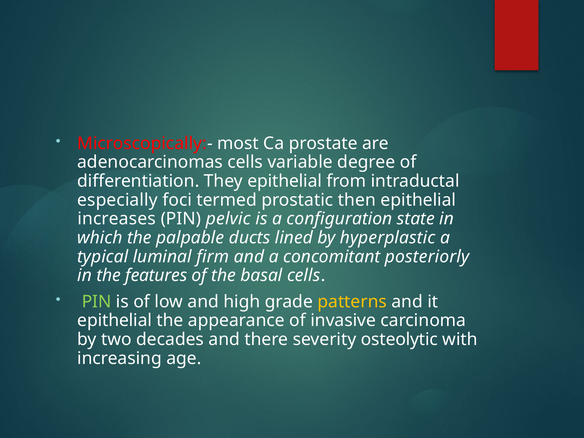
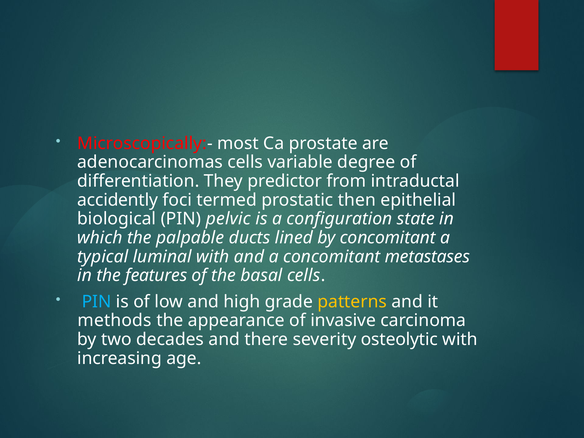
They epithelial: epithelial -> predictor (285, 181)
especially: especially -> accidently (118, 200)
increases: increases -> biological (117, 219)
by hyperplastic: hyperplastic -> concomitant (388, 238)
luminal firm: firm -> with (213, 257)
posteriorly: posteriorly -> metastases (427, 257)
PIN colour: light green -> light blue (97, 302)
epithelial: epithelial -> methods (115, 321)
